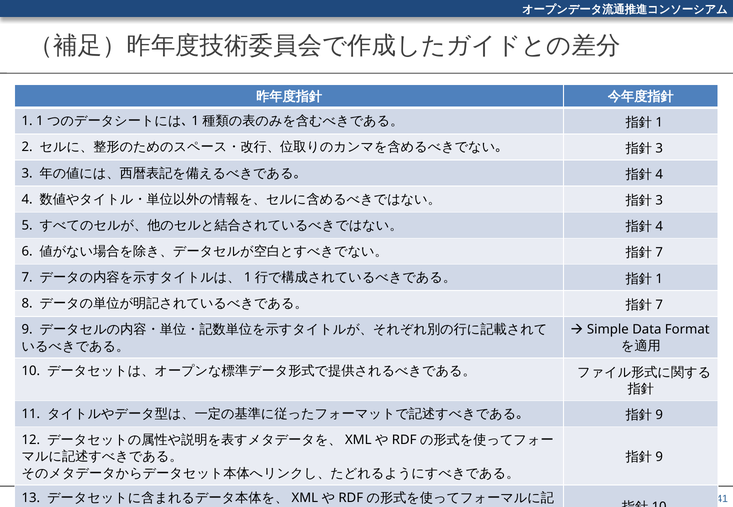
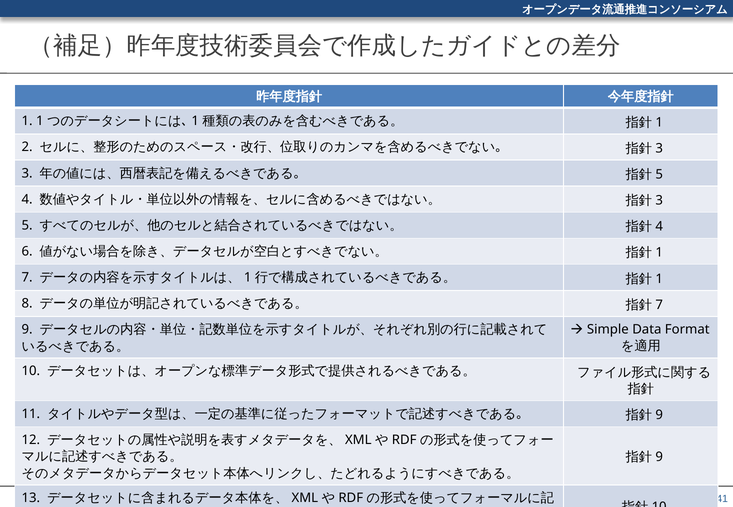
4: 4 -> 5 (659, 175)
7: 7 -> 1 (659, 253)
